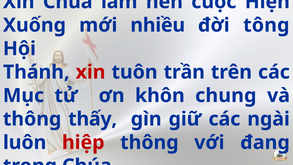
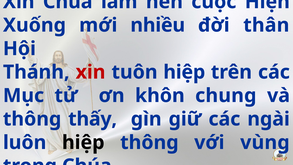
tông: tông -> thân (266, 25)
tuôn trần: trần -> hiệp (184, 72)
hiệp colour: red -> black (83, 142)
đang: đang -> vùng (265, 142)
